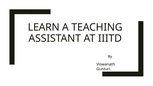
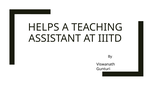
LEARN: LEARN -> HELPS (44, 27)
